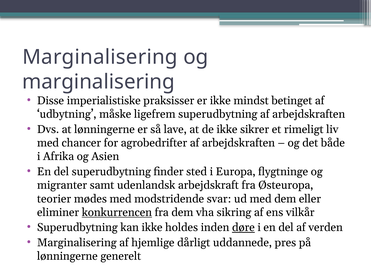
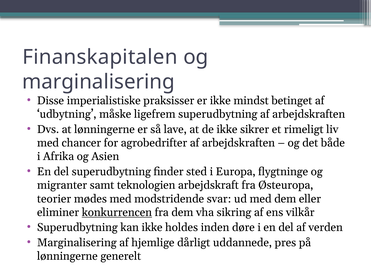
Marginalisering: Marginalisering -> Finanskapitalen (100, 57)
udenlandsk: udenlandsk -> teknologien (146, 185)
døre underline: present -> none (243, 228)
